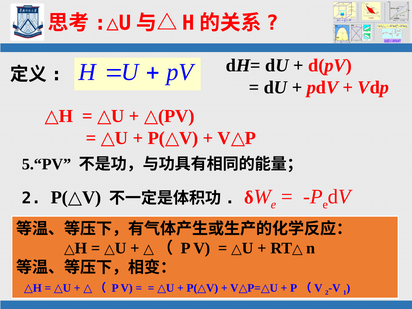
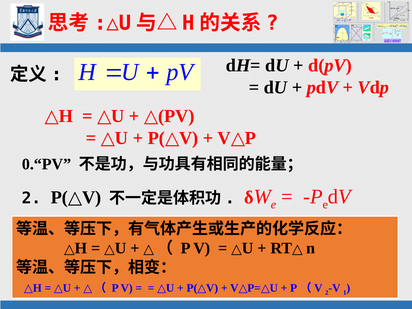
5.“PV: 5.“PV -> 0.“PV (46, 164)
